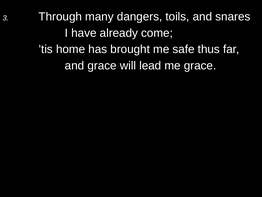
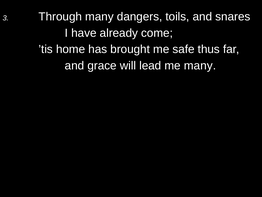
me grace: grace -> many (200, 65)
